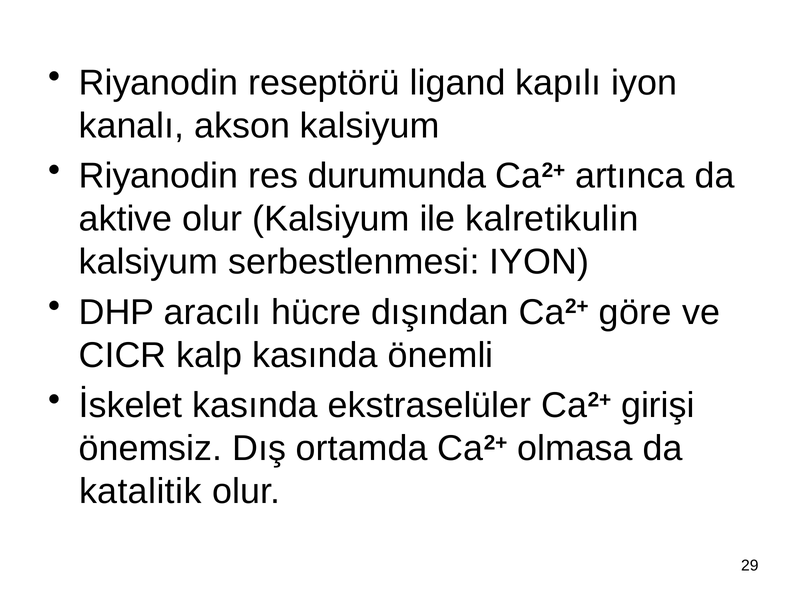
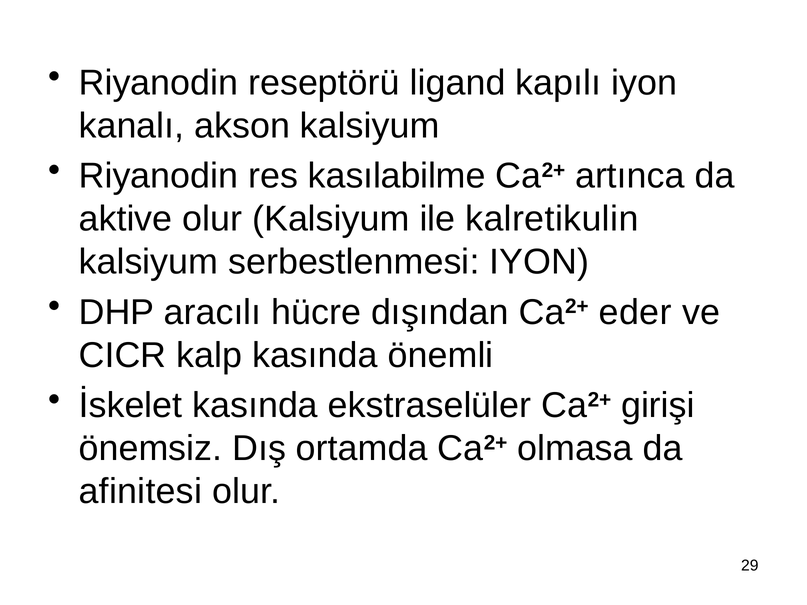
durumunda: durumunda -> kasılabilme (397, 176)
göre: göre -> eder (635, 312)
katalitik: katalitik -> afinitesi (140, 492)
